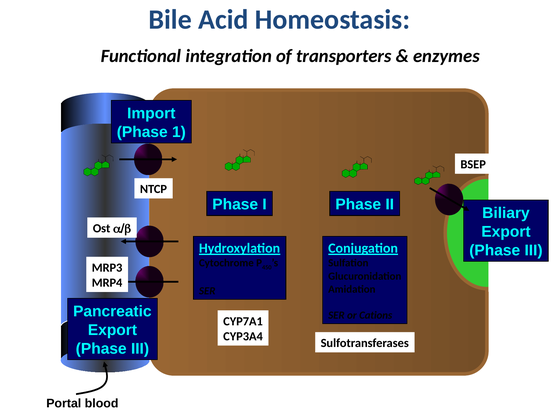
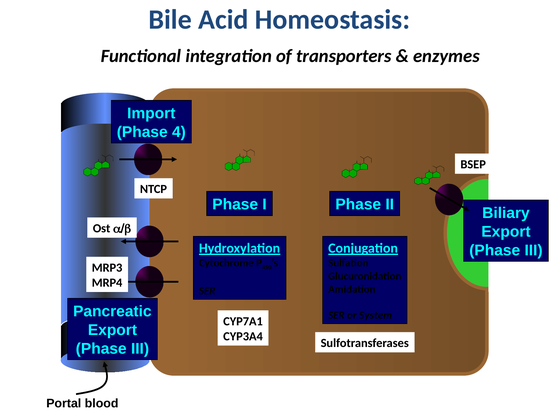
1: 1 -> 4 (179, 132)
Cations: Cations -> System (376, 315)
